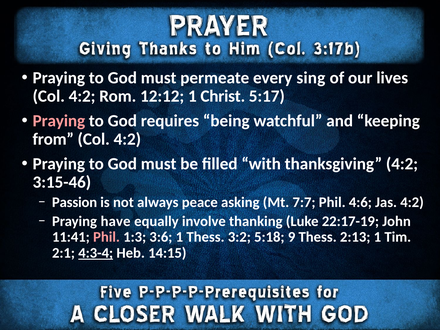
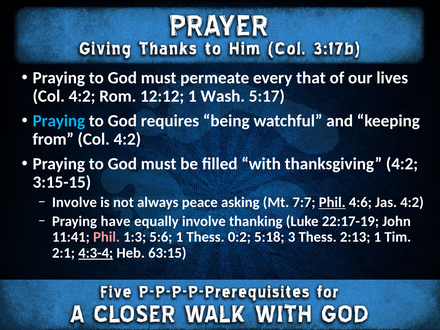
sing: sing -> that (311, 78)
Christ: Christ -> Wash (223, 96)
Praying colour: pink -> light blue (59, 121)
3:15-46: 3:15-46 -> 3:15-15 (62, 182)
Passion: Passion -> Involve (74, 202)
Phil underline: none -> present (332, 202)
3:6: 3:6 -> 5:6 (161, 237)
3:2: 3:2 -> 0:2 (239, 237)
9: 9 -> 3 (292, 237)
14:15: 14:15 -> 63:15 (167, 253)
